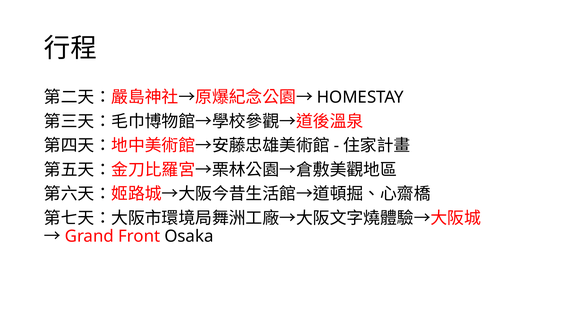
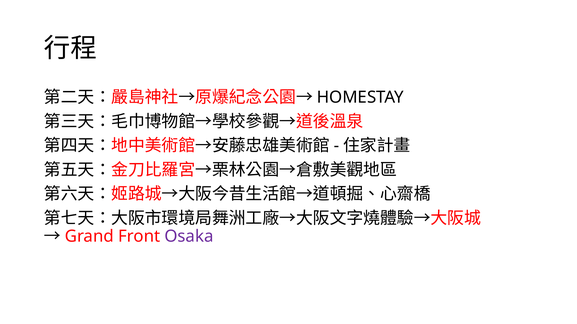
Osaka colour: black -> purple (189, 237)
